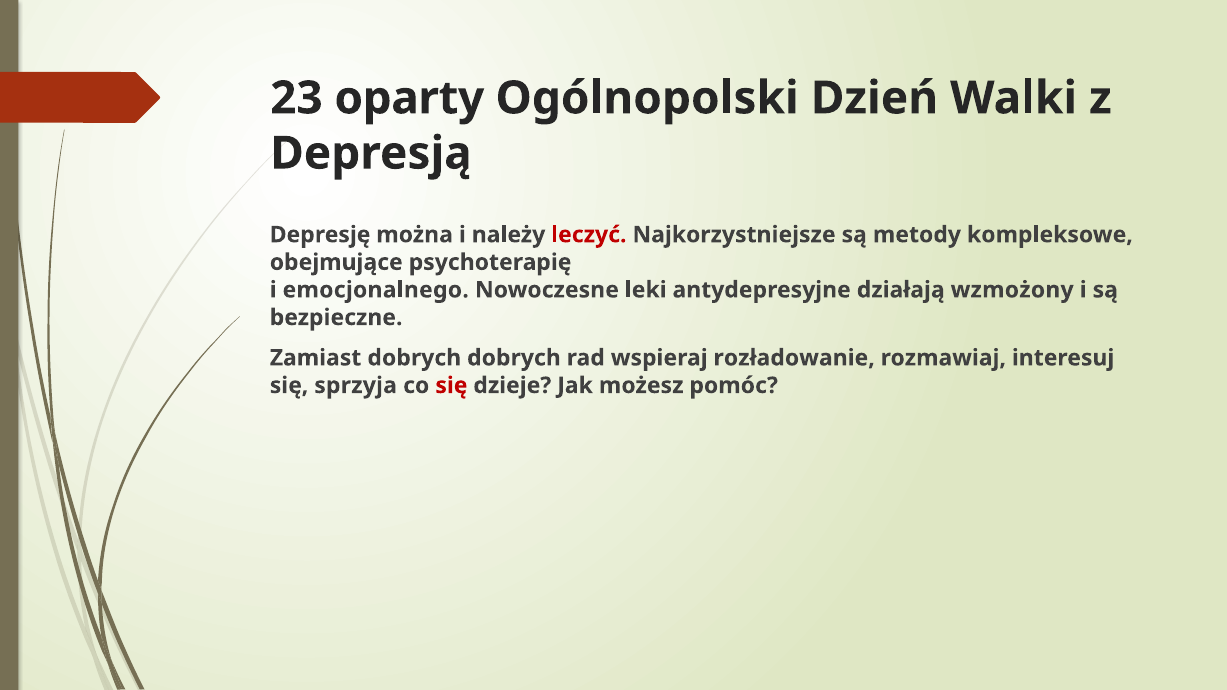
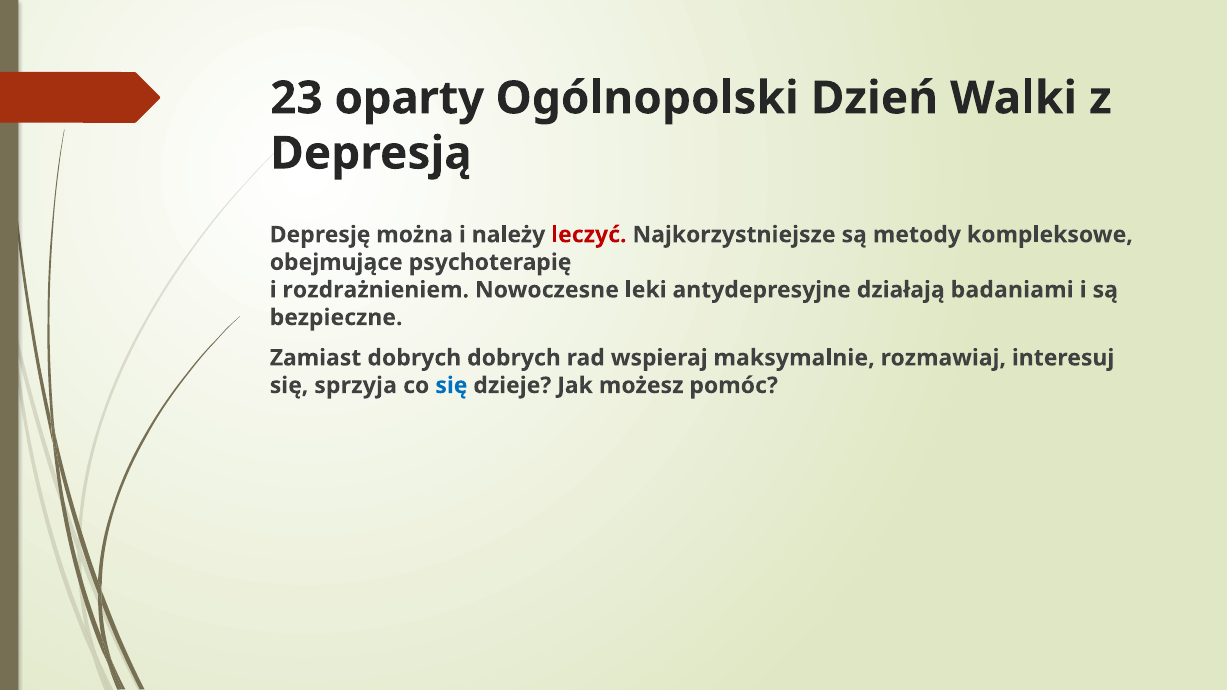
emocjonalnego: emocjonalnego -> rozdrażnieniem (376, 290)
wzmożony: wzmożony -> badaniami (1012, 290)
rozładowanie: rozładowanie -> maksymalnie (794, 358)
się colour: red -> blue (451, 386)
